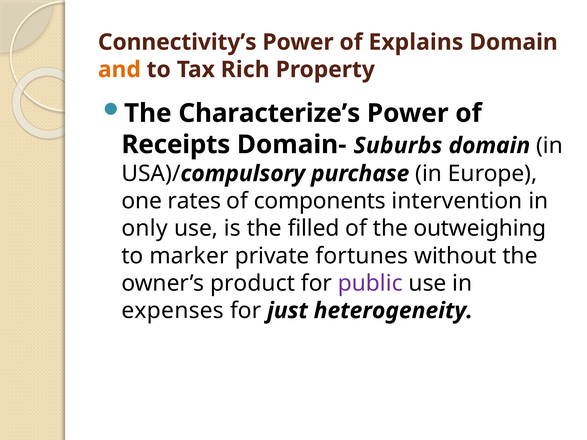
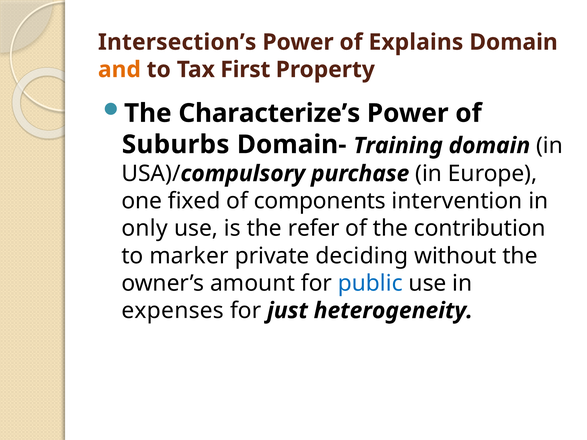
Connectivity’s: Connectivity’s -> Intersection’s (177, 42)
Rich: Rich -> First (245, 70)
Receipts: Receipts -> Suburbs (176, 145)
Suburbs: Suburbs -> Training (398, 146)
rates: rates -> fixed (194, 201)
filled: filled -> refer (314, 229)
outweighing: outweighing -> contribution (480, 229)
fortunes: fortunes -> deciding (362, 256)
product: product -> amount (252, 283)
public colour: purple -> blue (370, 283)
